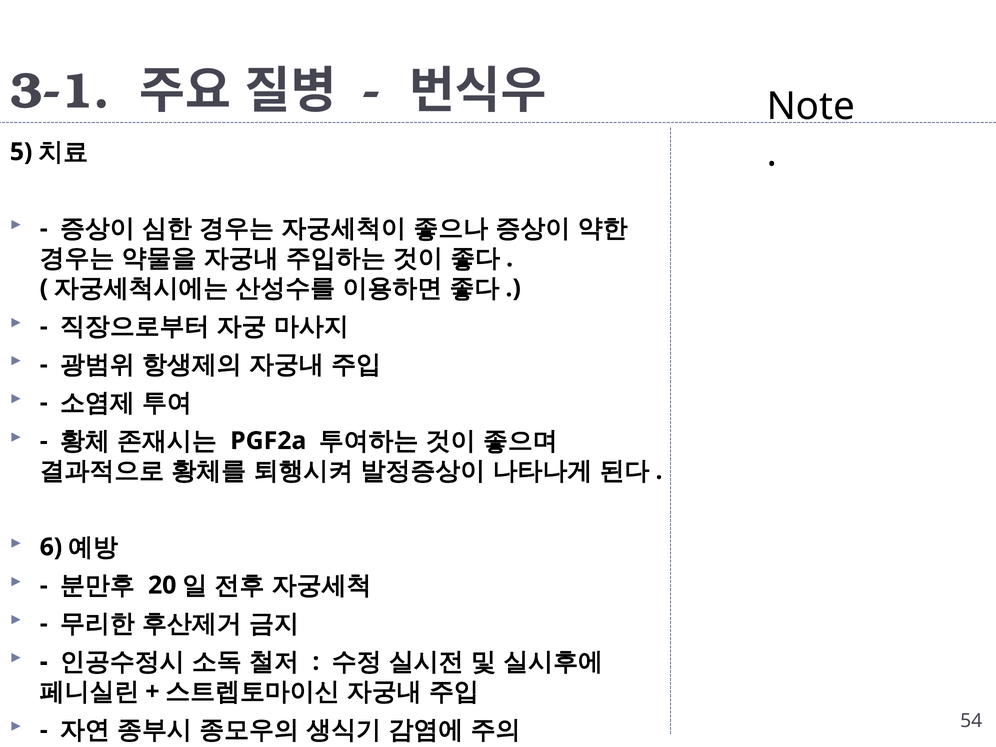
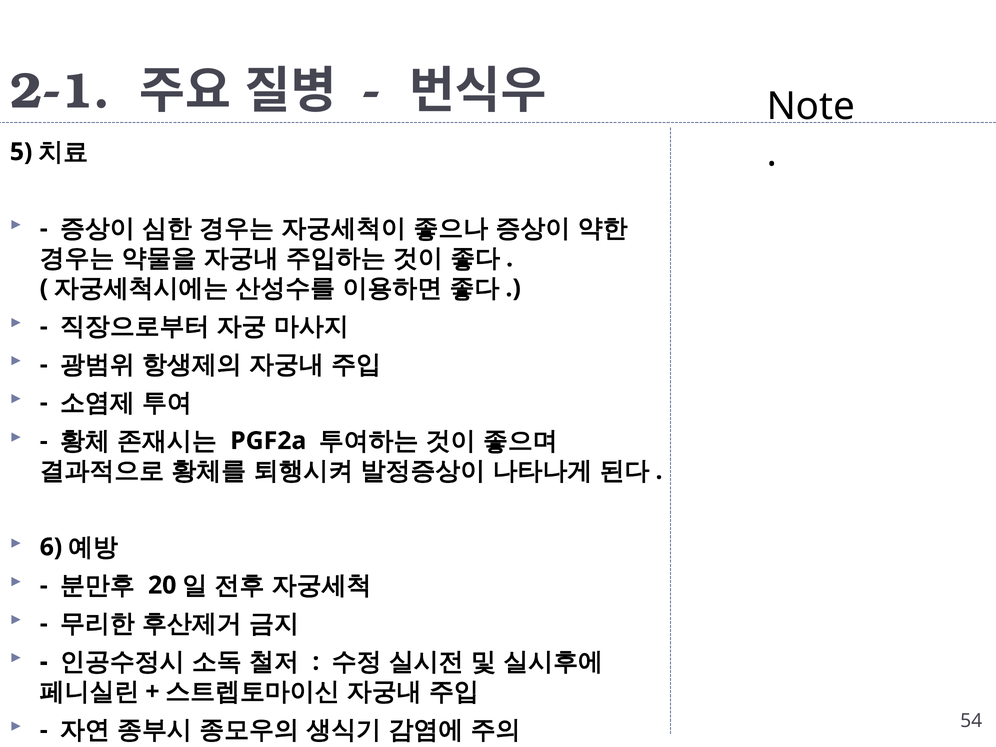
3-1: 3-1 -> 2-1 (60, 91)
